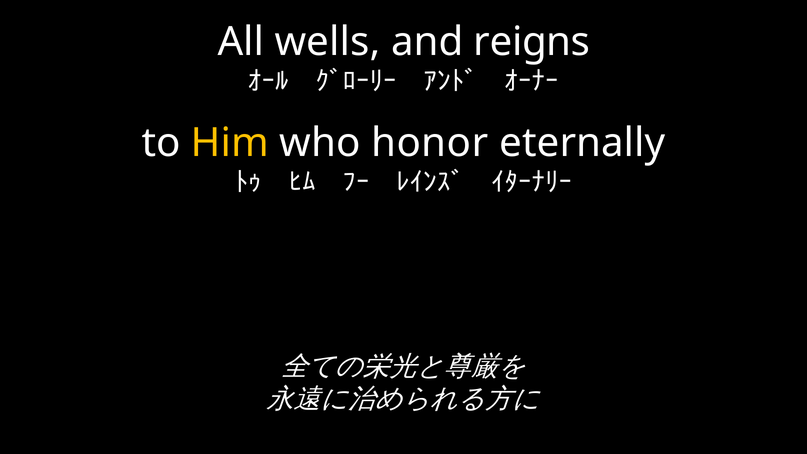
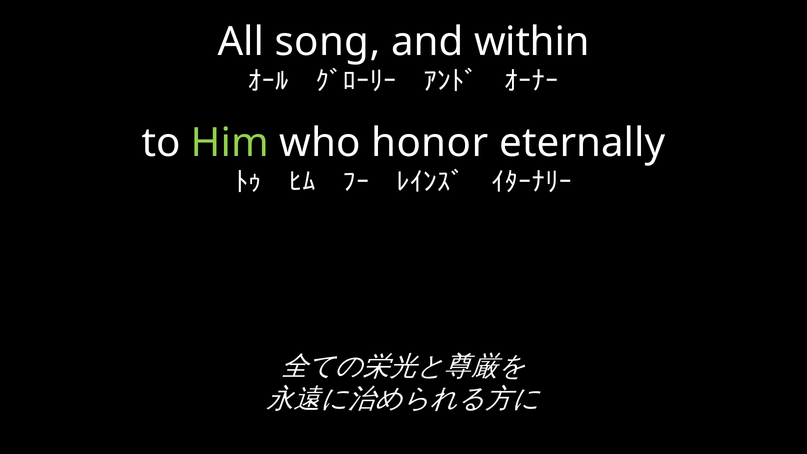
wells: wells -> song (328, 42)
reigns: reigns -> within (532, 42)
Him colour: yellow -> light green (230, 143)
